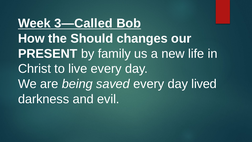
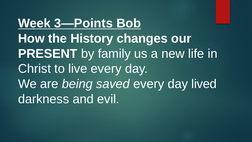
3—Called: 3—Called -> 3—Points (84, 23)
Should: Should -> History (92, 38)
